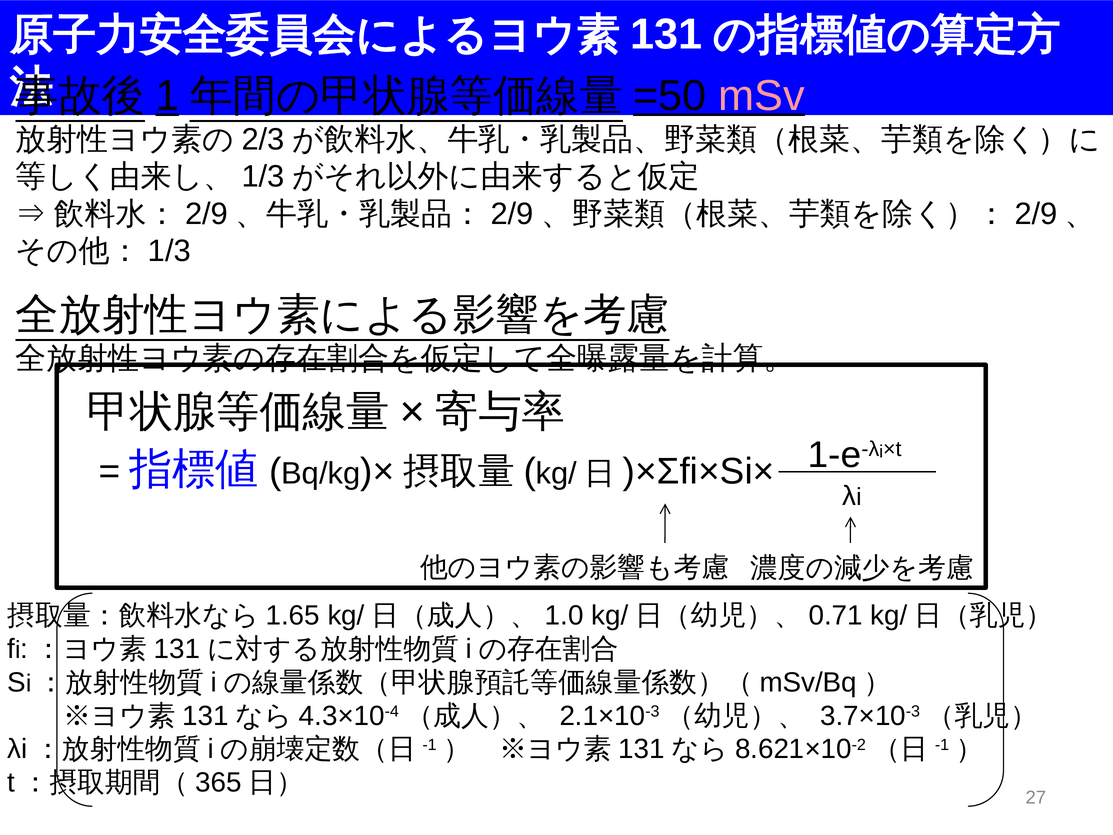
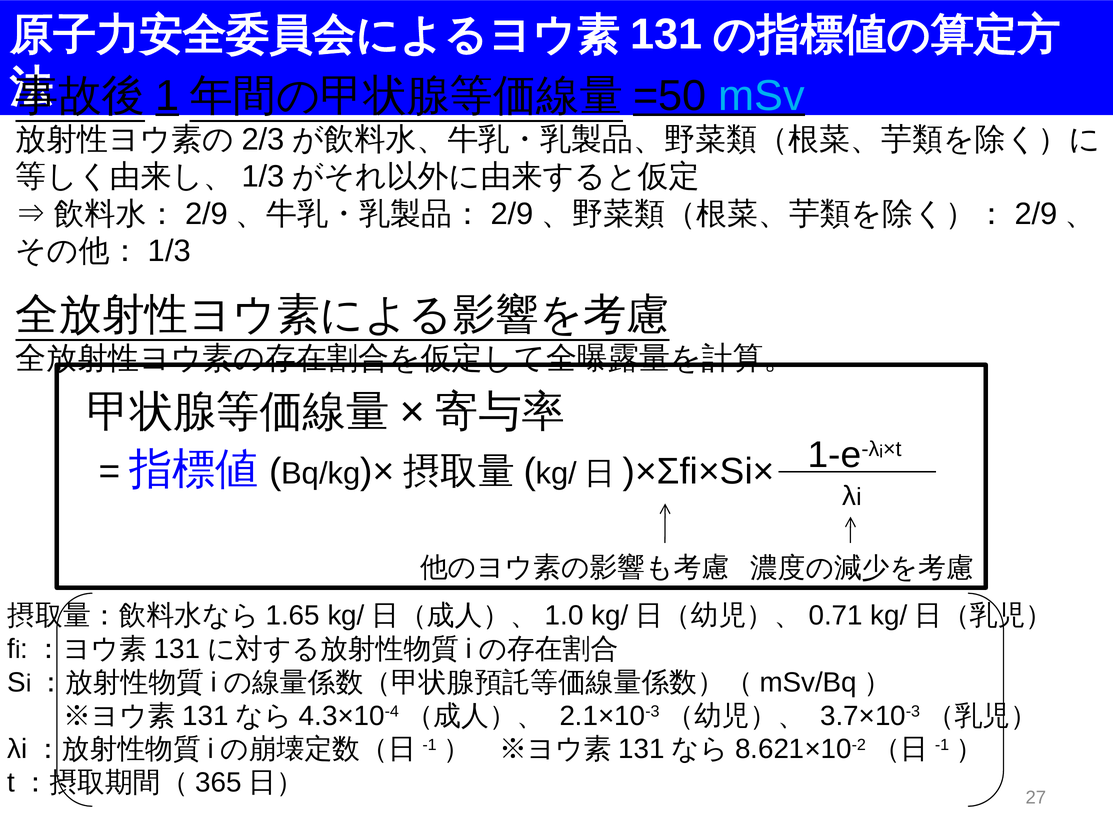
mSv colour: pink -> light blue (762, 96)
